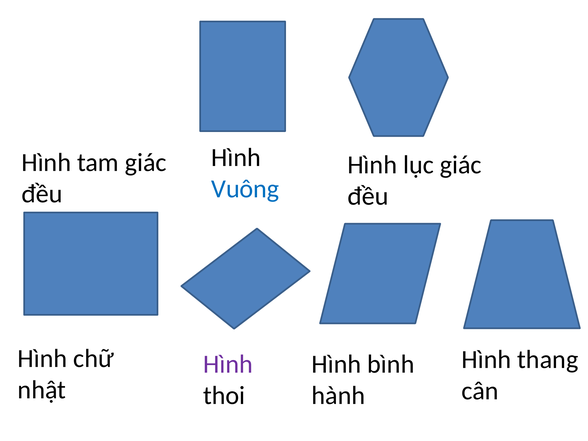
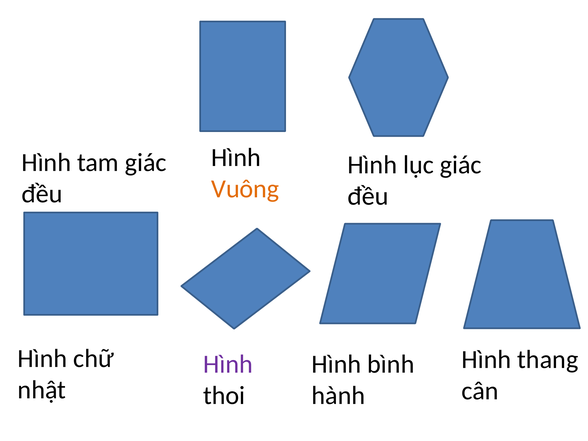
Vuông colour: blue -> orange (245, 189)
